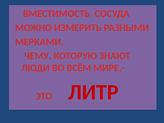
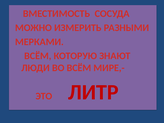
ЧЕМУ: ЧЕМУ -> ВСЁМ (38, 56)
